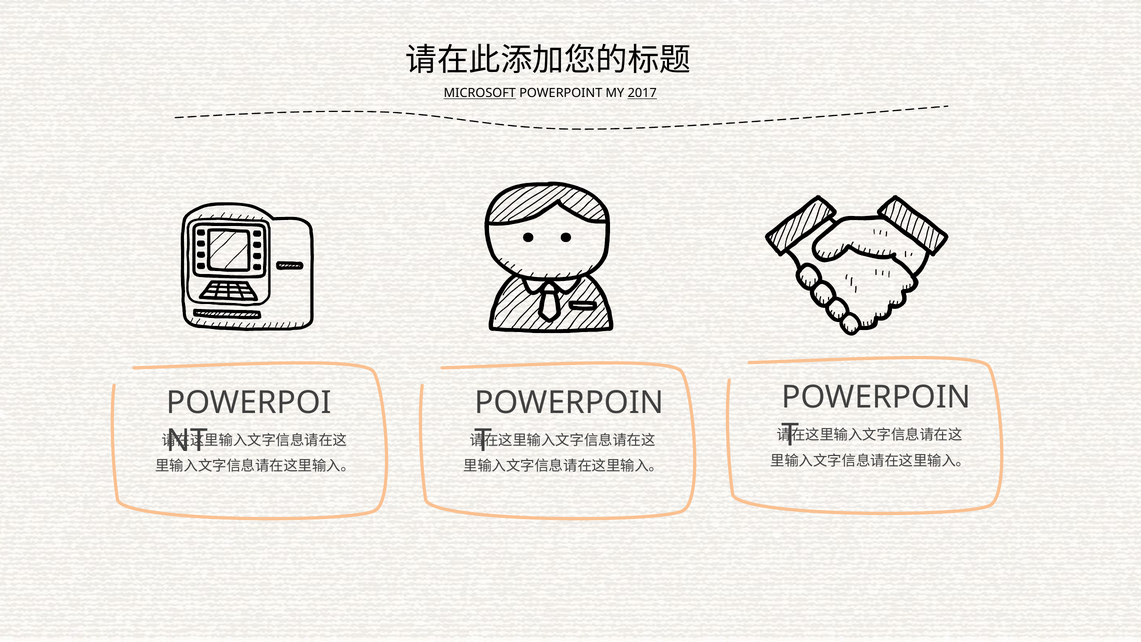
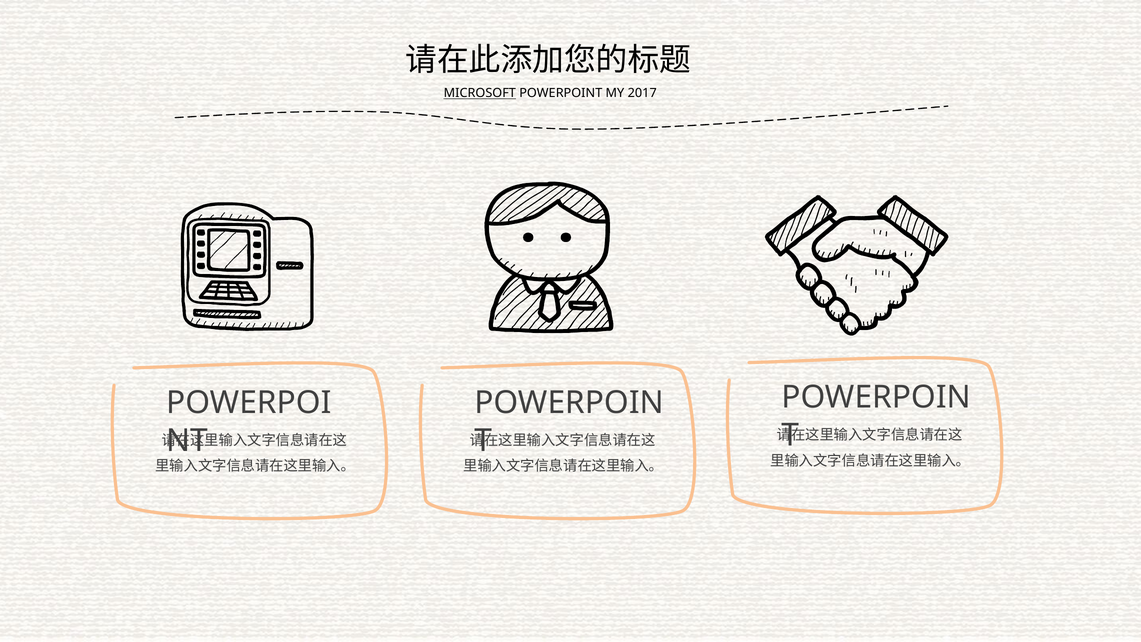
2017 underline: present -> none (642, 93)
